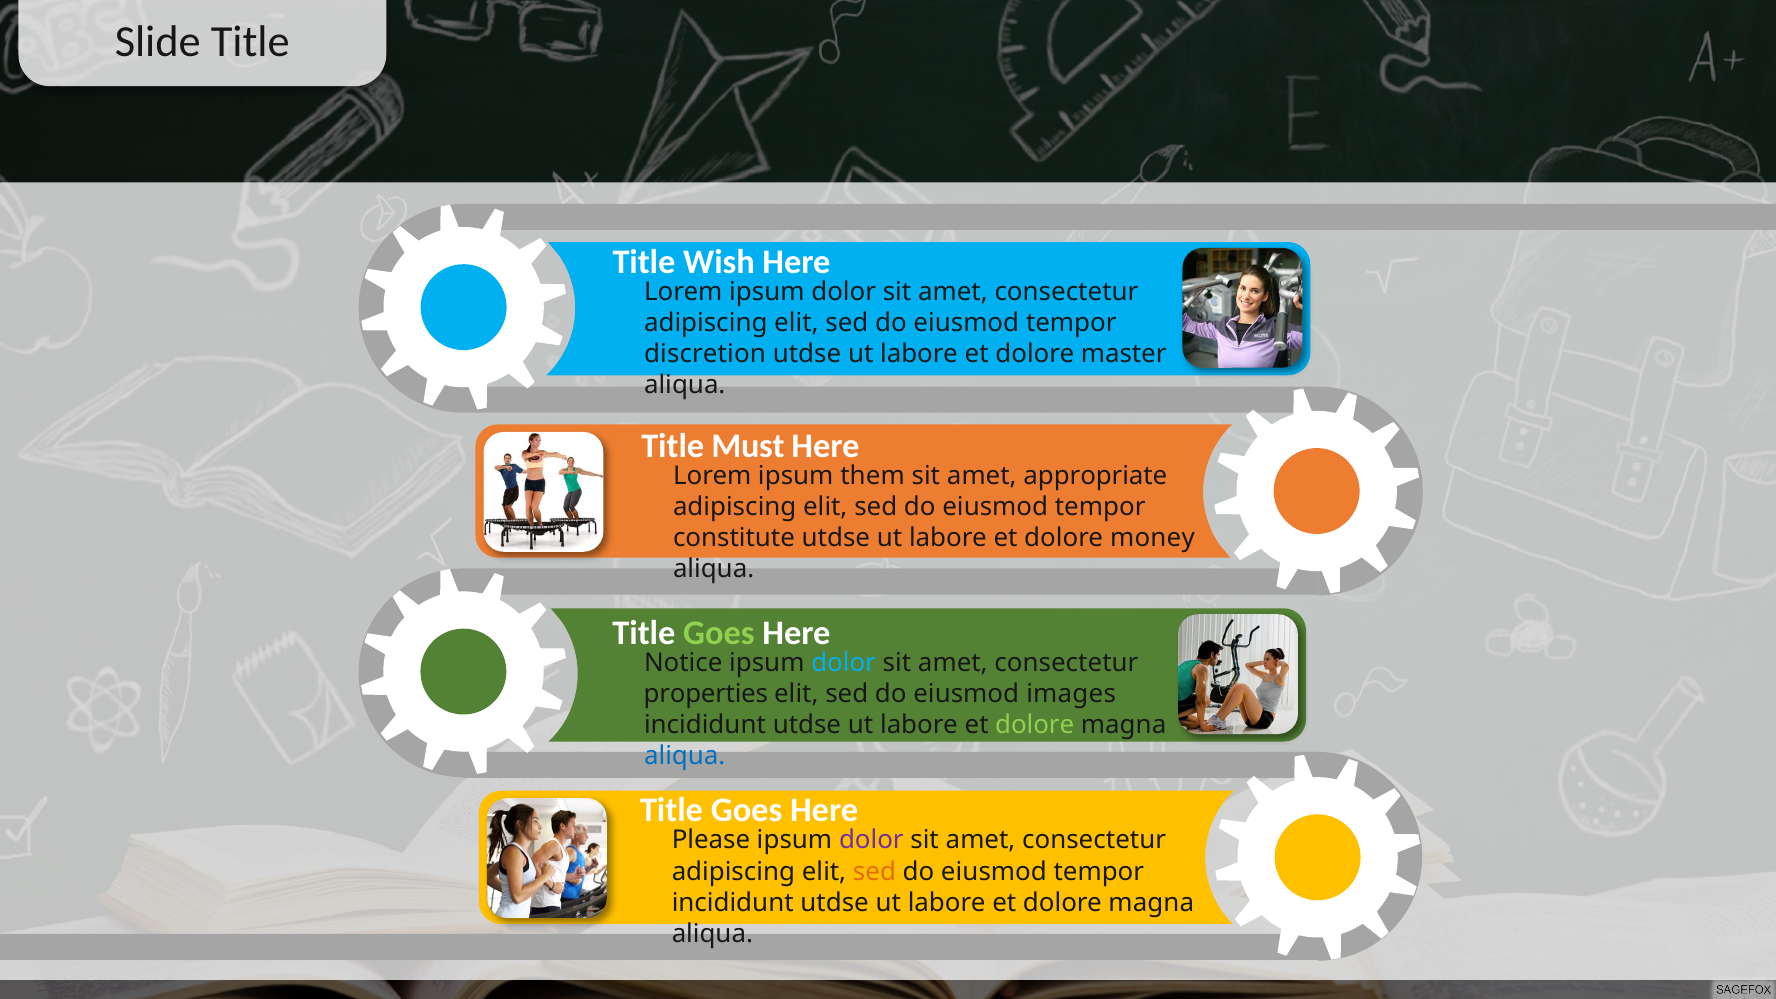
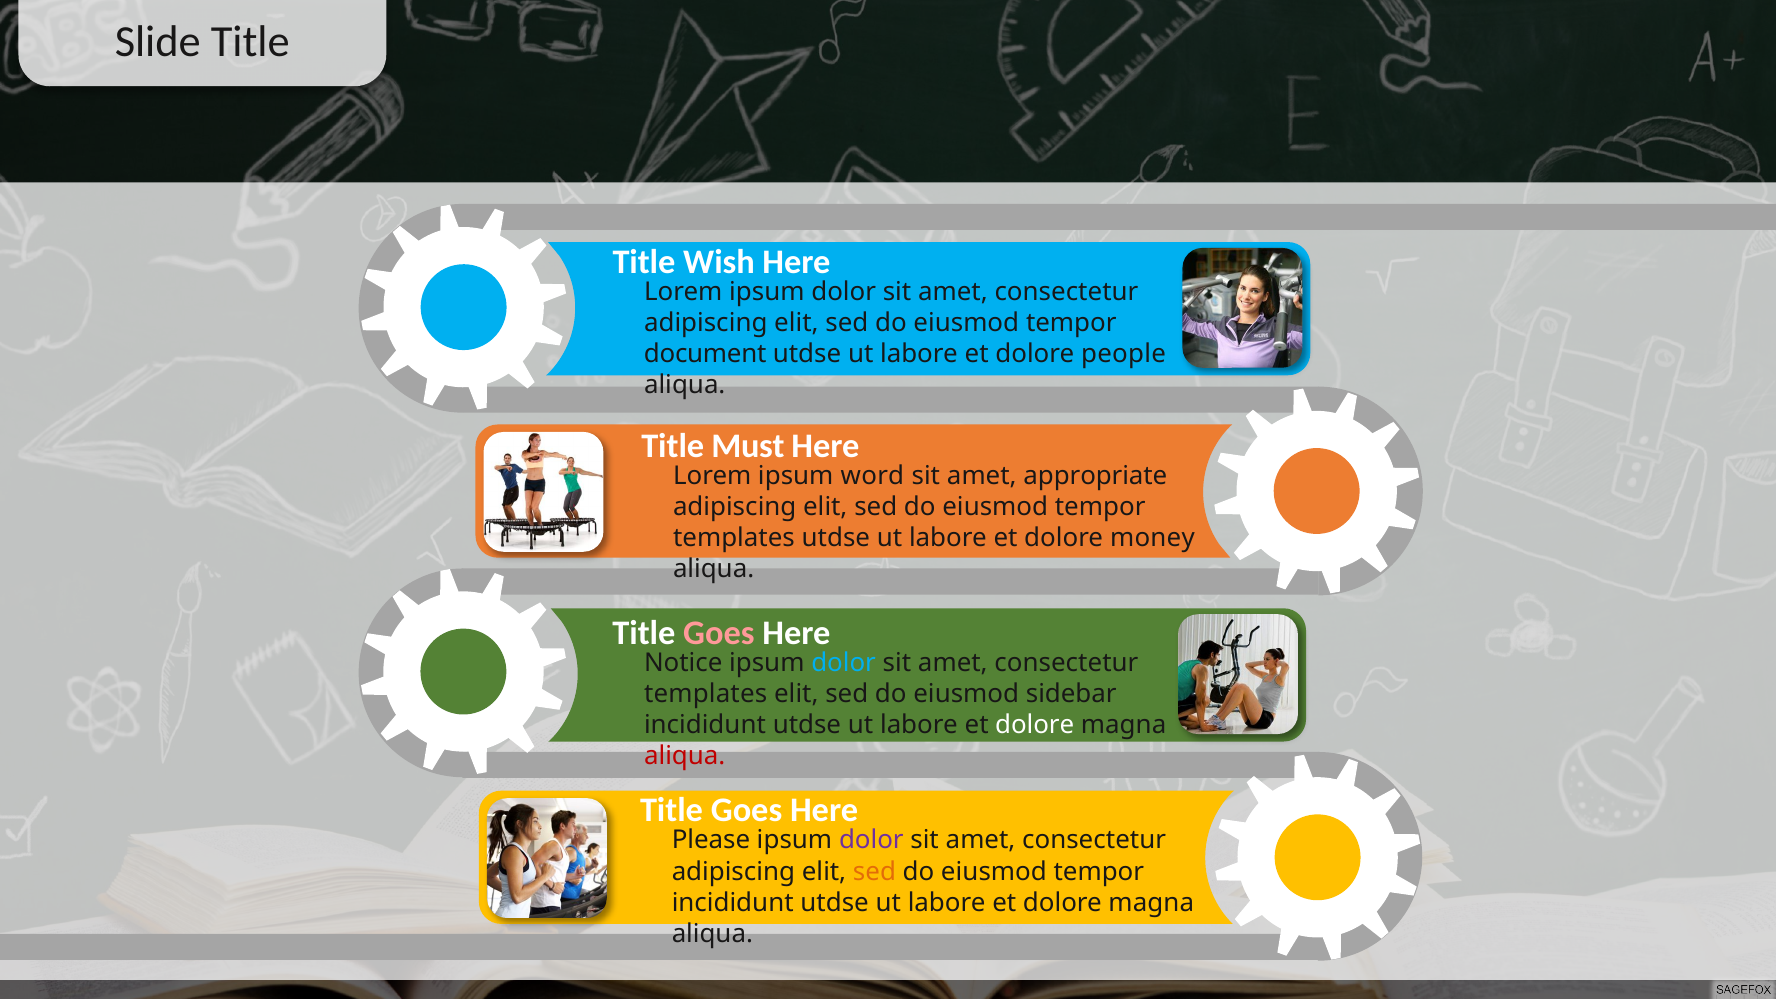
discretion: discretion -> document (705, 354)
master: master -> people (1124, 354)
them: them -> word (872, 476)
constitute: constitute -> templates (734, 538)
Goes colour: light green -> pink (719, 633)
properties: properties -> templates (706, 694)
images: images -> sidebar (1071, 694)
dolore colour: light green -> white (1035, 725)
aliqua colour: blue -> red (685, 756)
